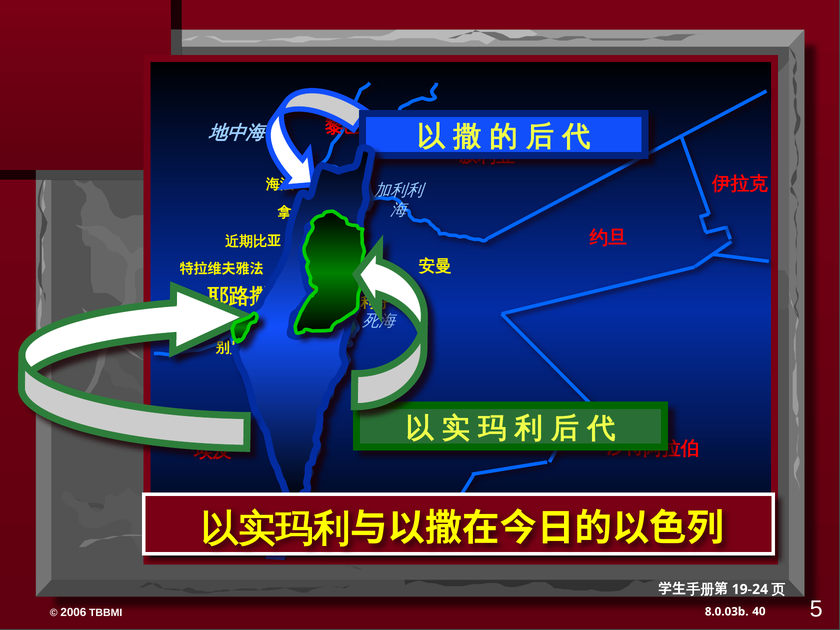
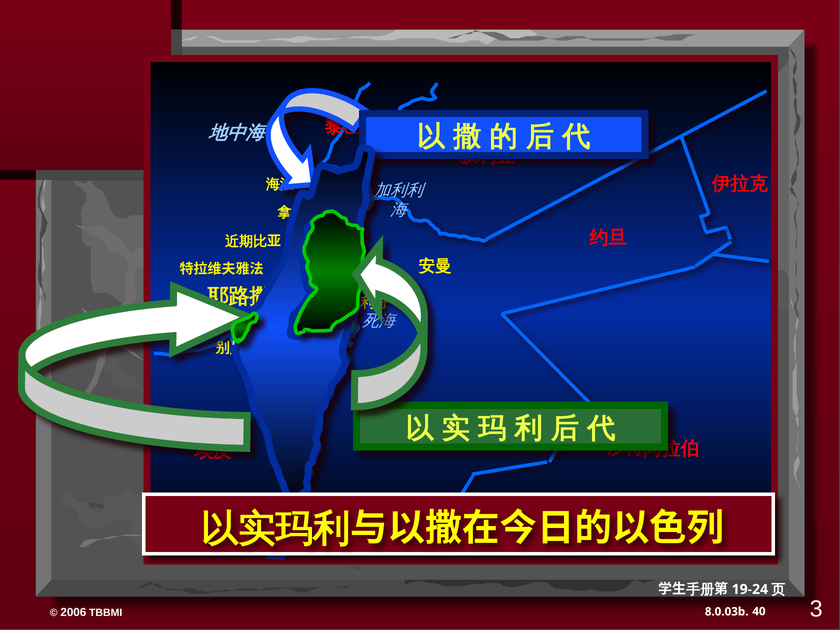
5: 5 -> 3 (816, 609)
